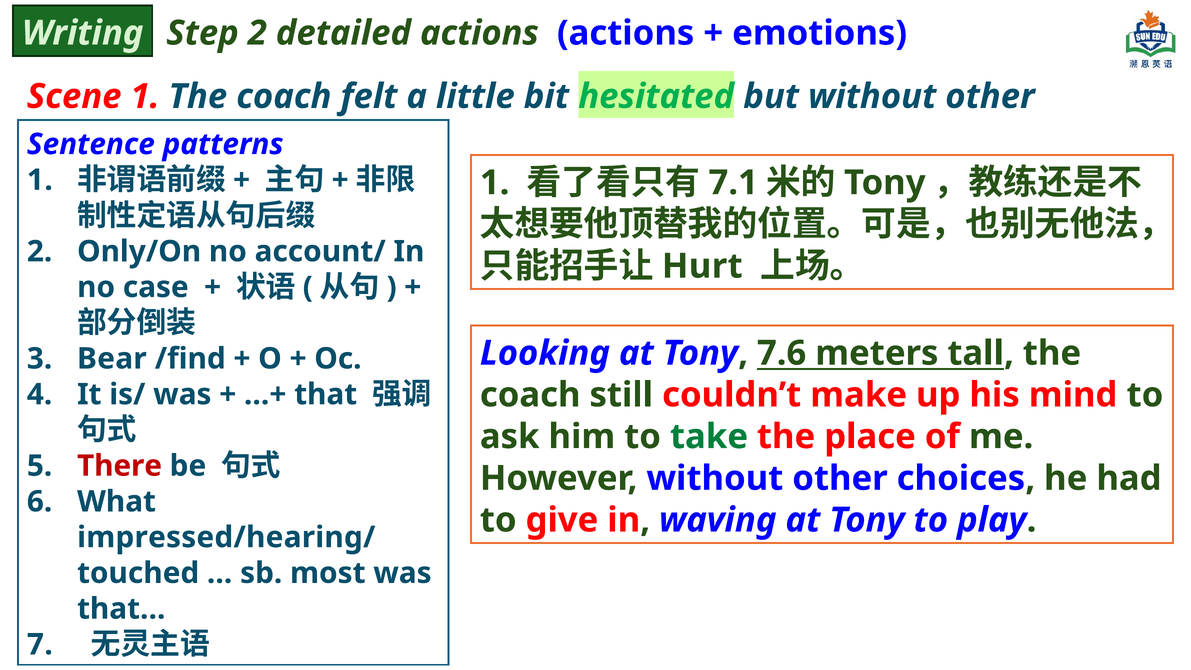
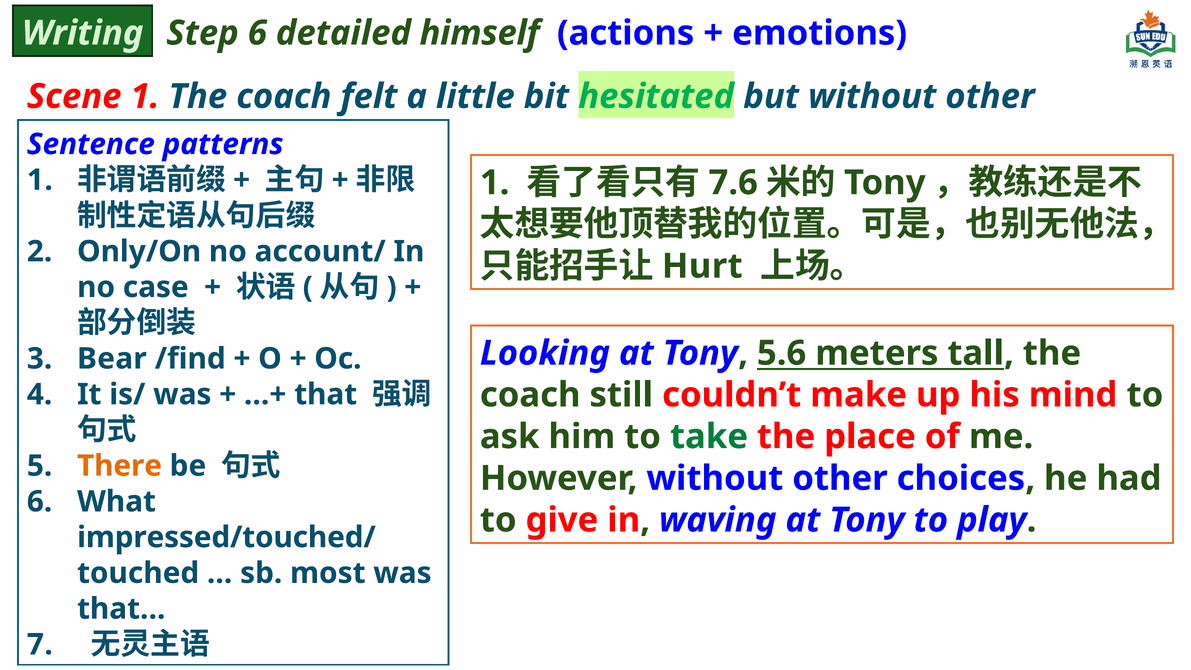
Step 2: 2 -> 6 (257, 33)
detailed actions: actions -> himself (480, 33)
7.1: 7.1 -> 7.6 (733, 183)
7.6: 7.6 -> 5.6 (782, 353)
There colour: red -> orange (120, 466)
impressed/hearing/: impressed/hearing/ -> impressed/touched/ (226, 537)
